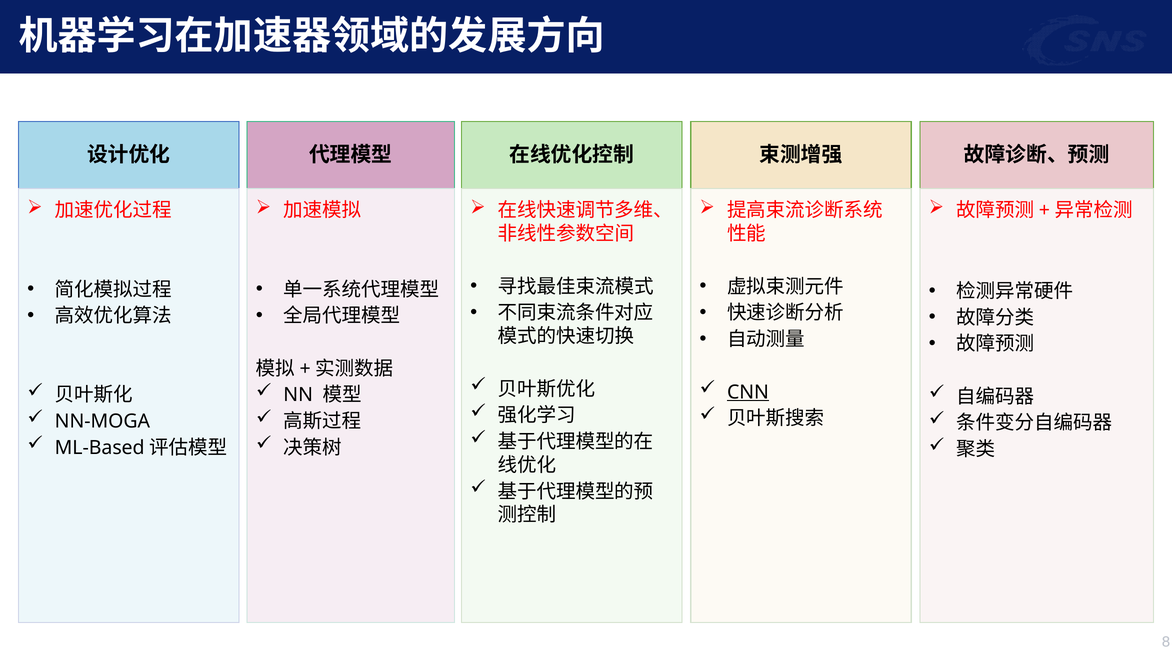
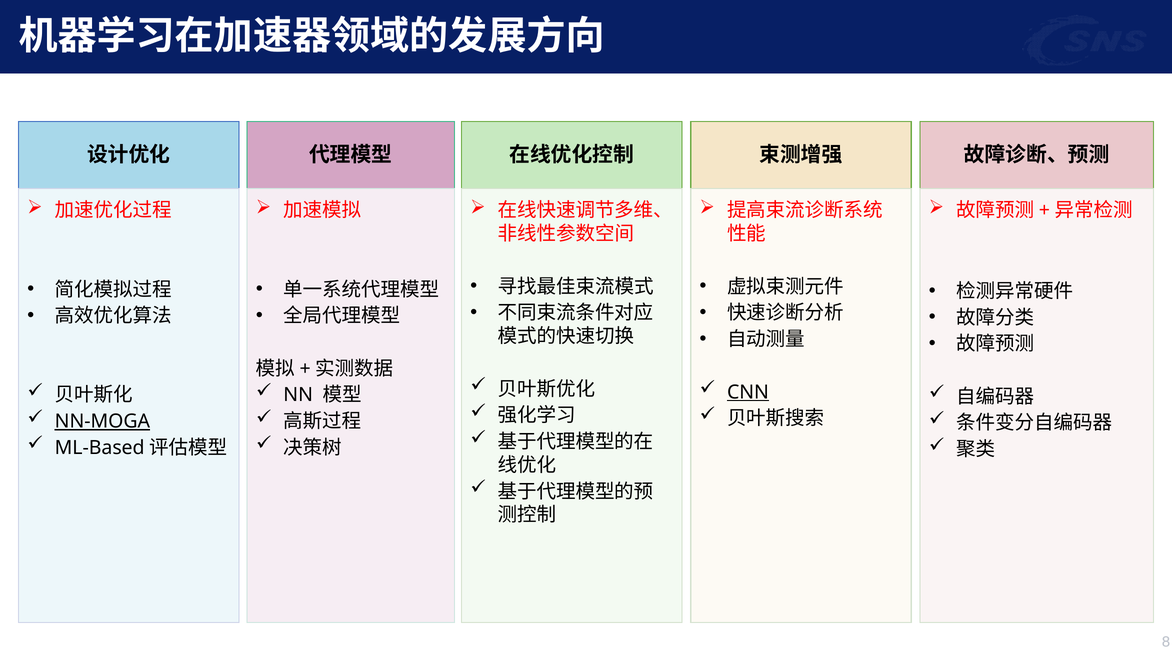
NN-MOGA underline: none -> present (102, 422)
